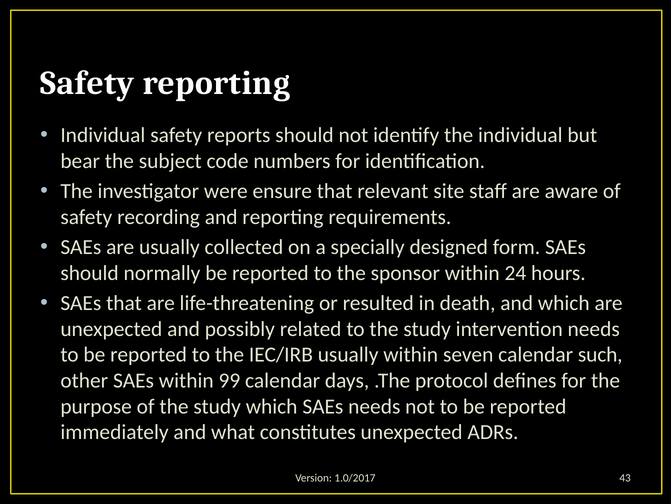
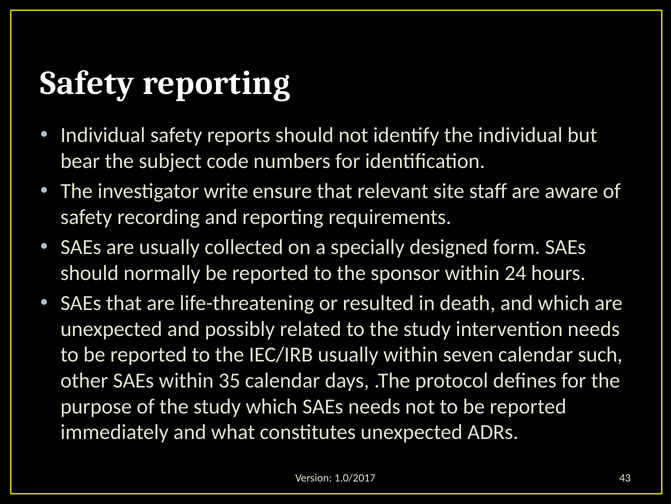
were: were -> write (226, 191)
99: 99 -> 35 (229, 380)
